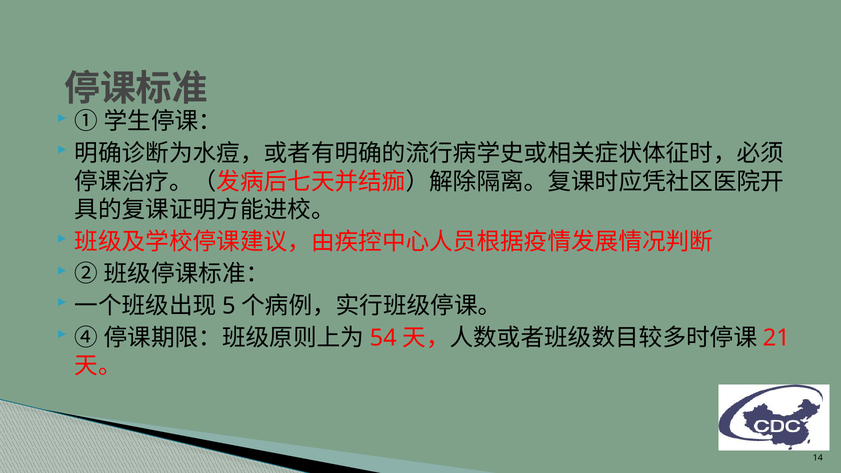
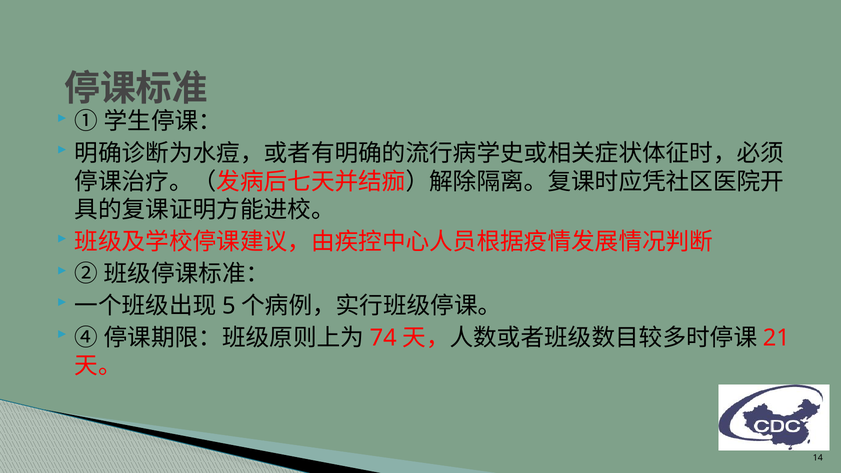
54: 54 -> 74 (383, 338)
